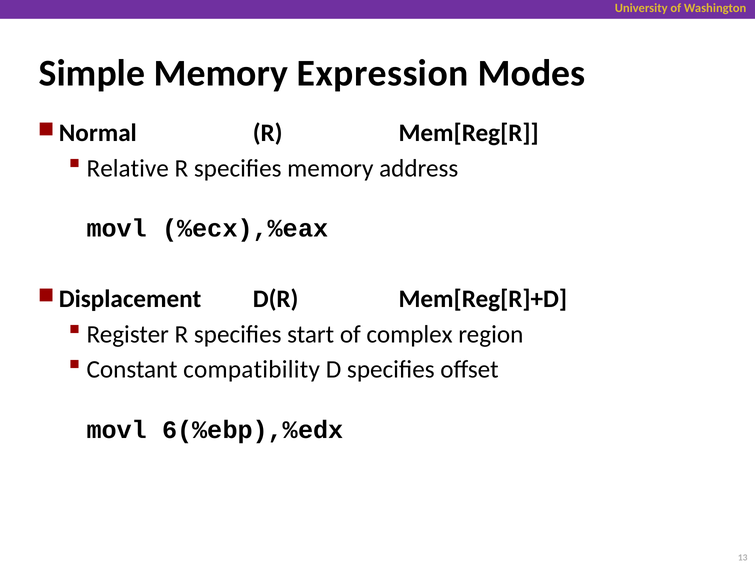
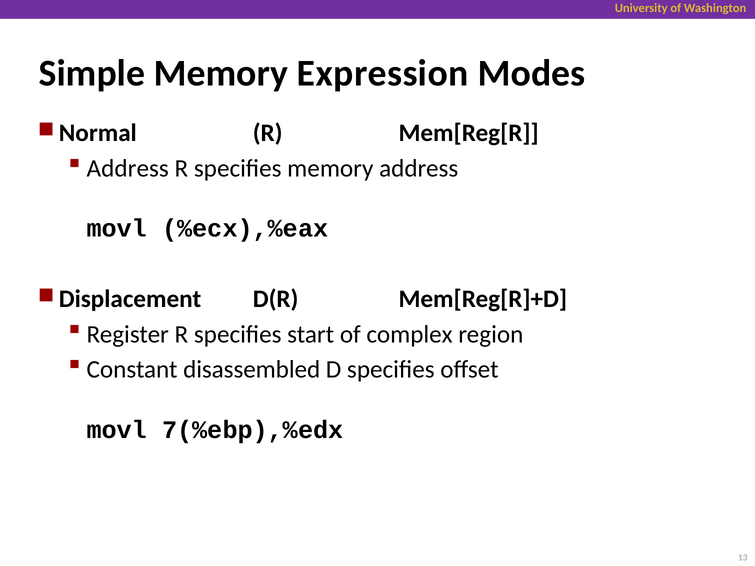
Relative: Relative -> Address (128, 168)
compatibility: compatibility -> disassembled (252, 370)
6(%ebp),%edx: 6(%ebp),%edx -> 7(%ebp),%edx (253, 430)
